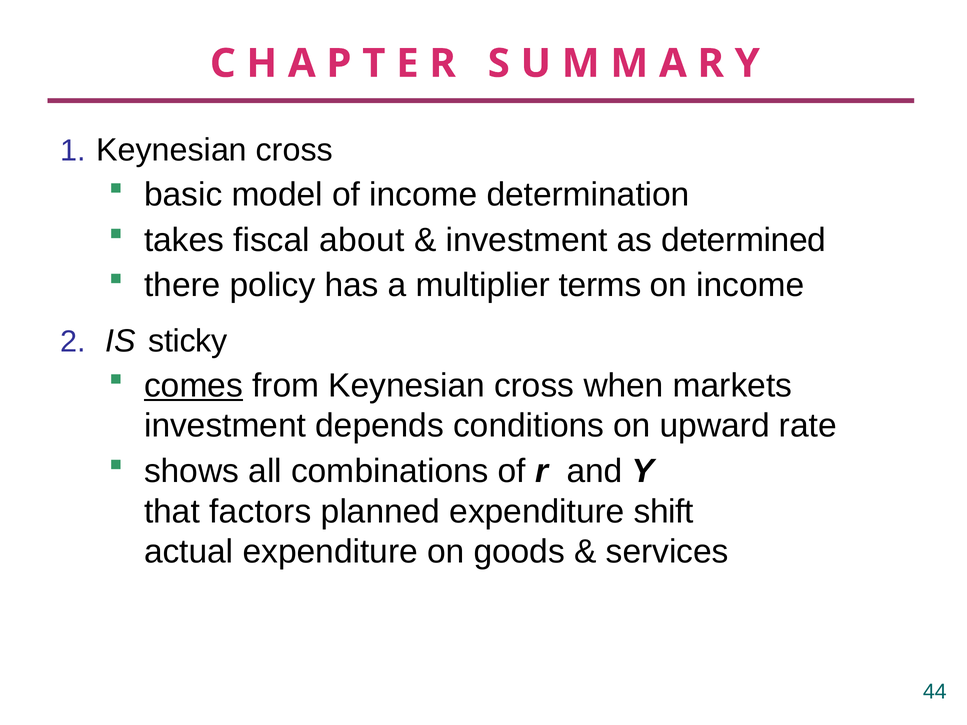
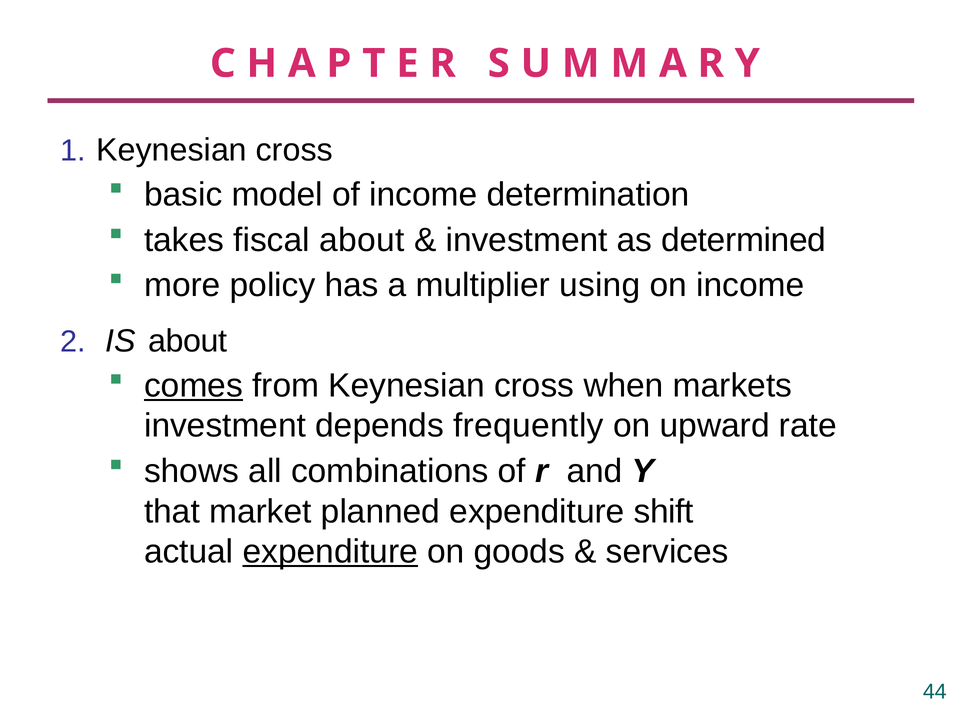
there: there -> more (182, 285)
terms: terms -> using (600, 285)
IS sticky: sticky -> about (188, 341)
conditions: conditions -> frequently (528, 426)
factors: factors -> market (260, 512)
expenditure underline: none -> present (330, 552)
